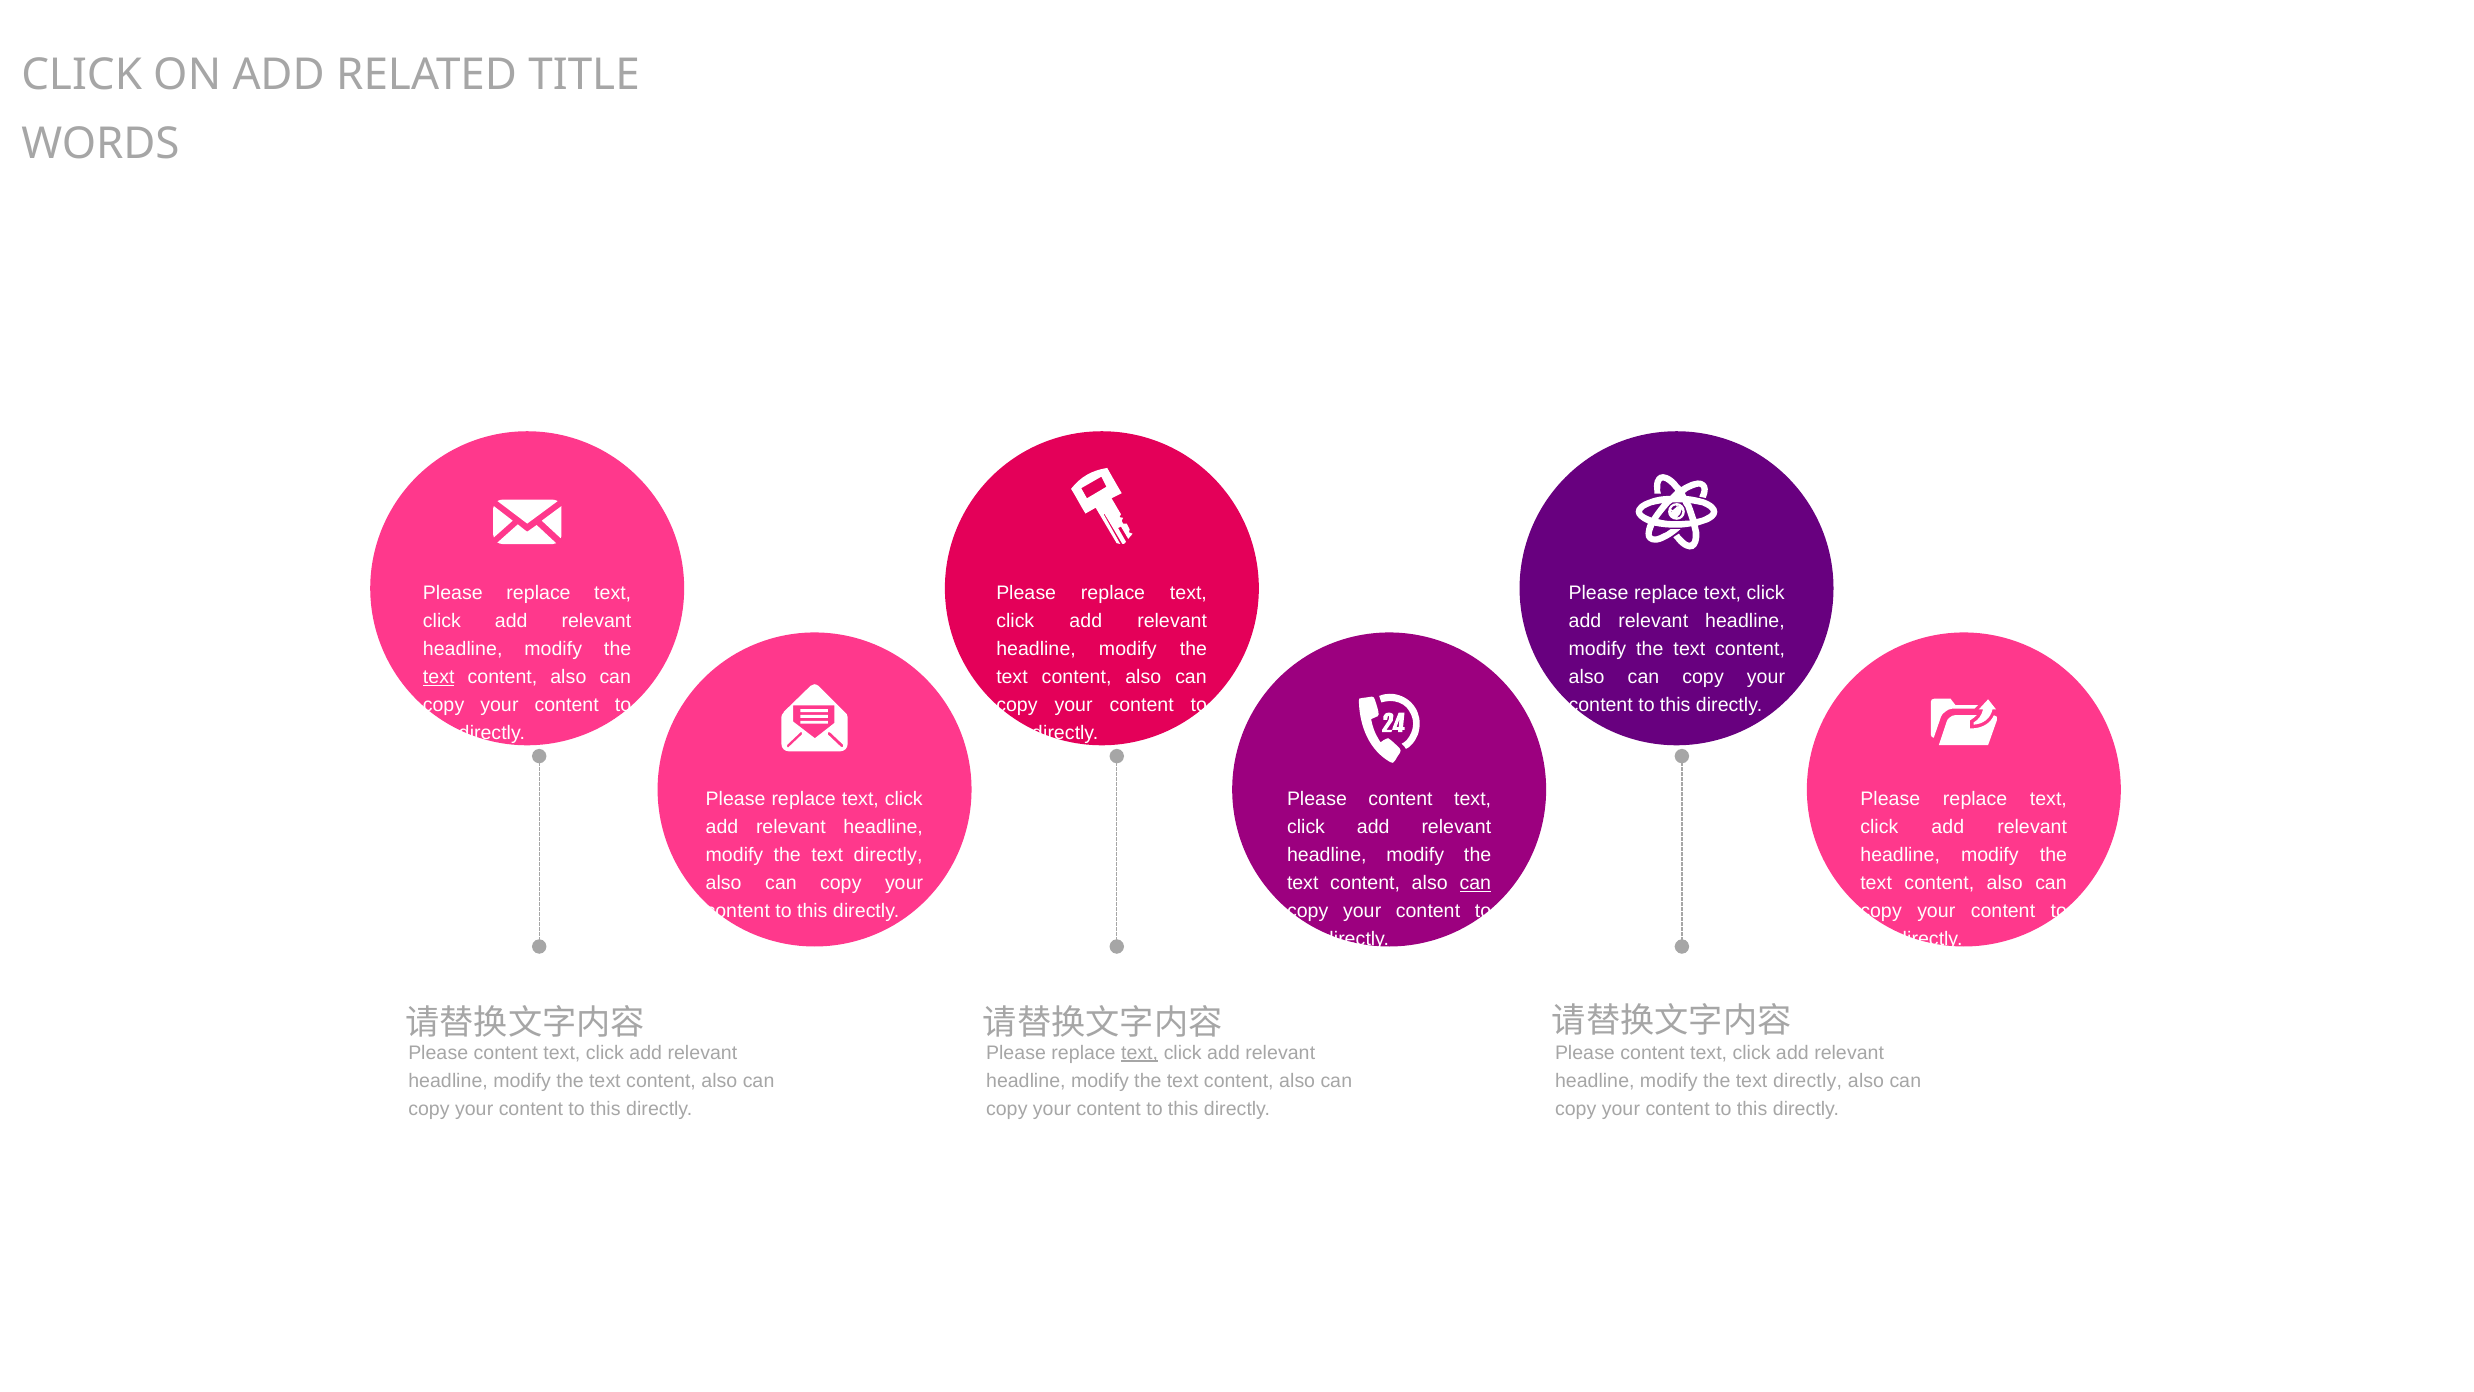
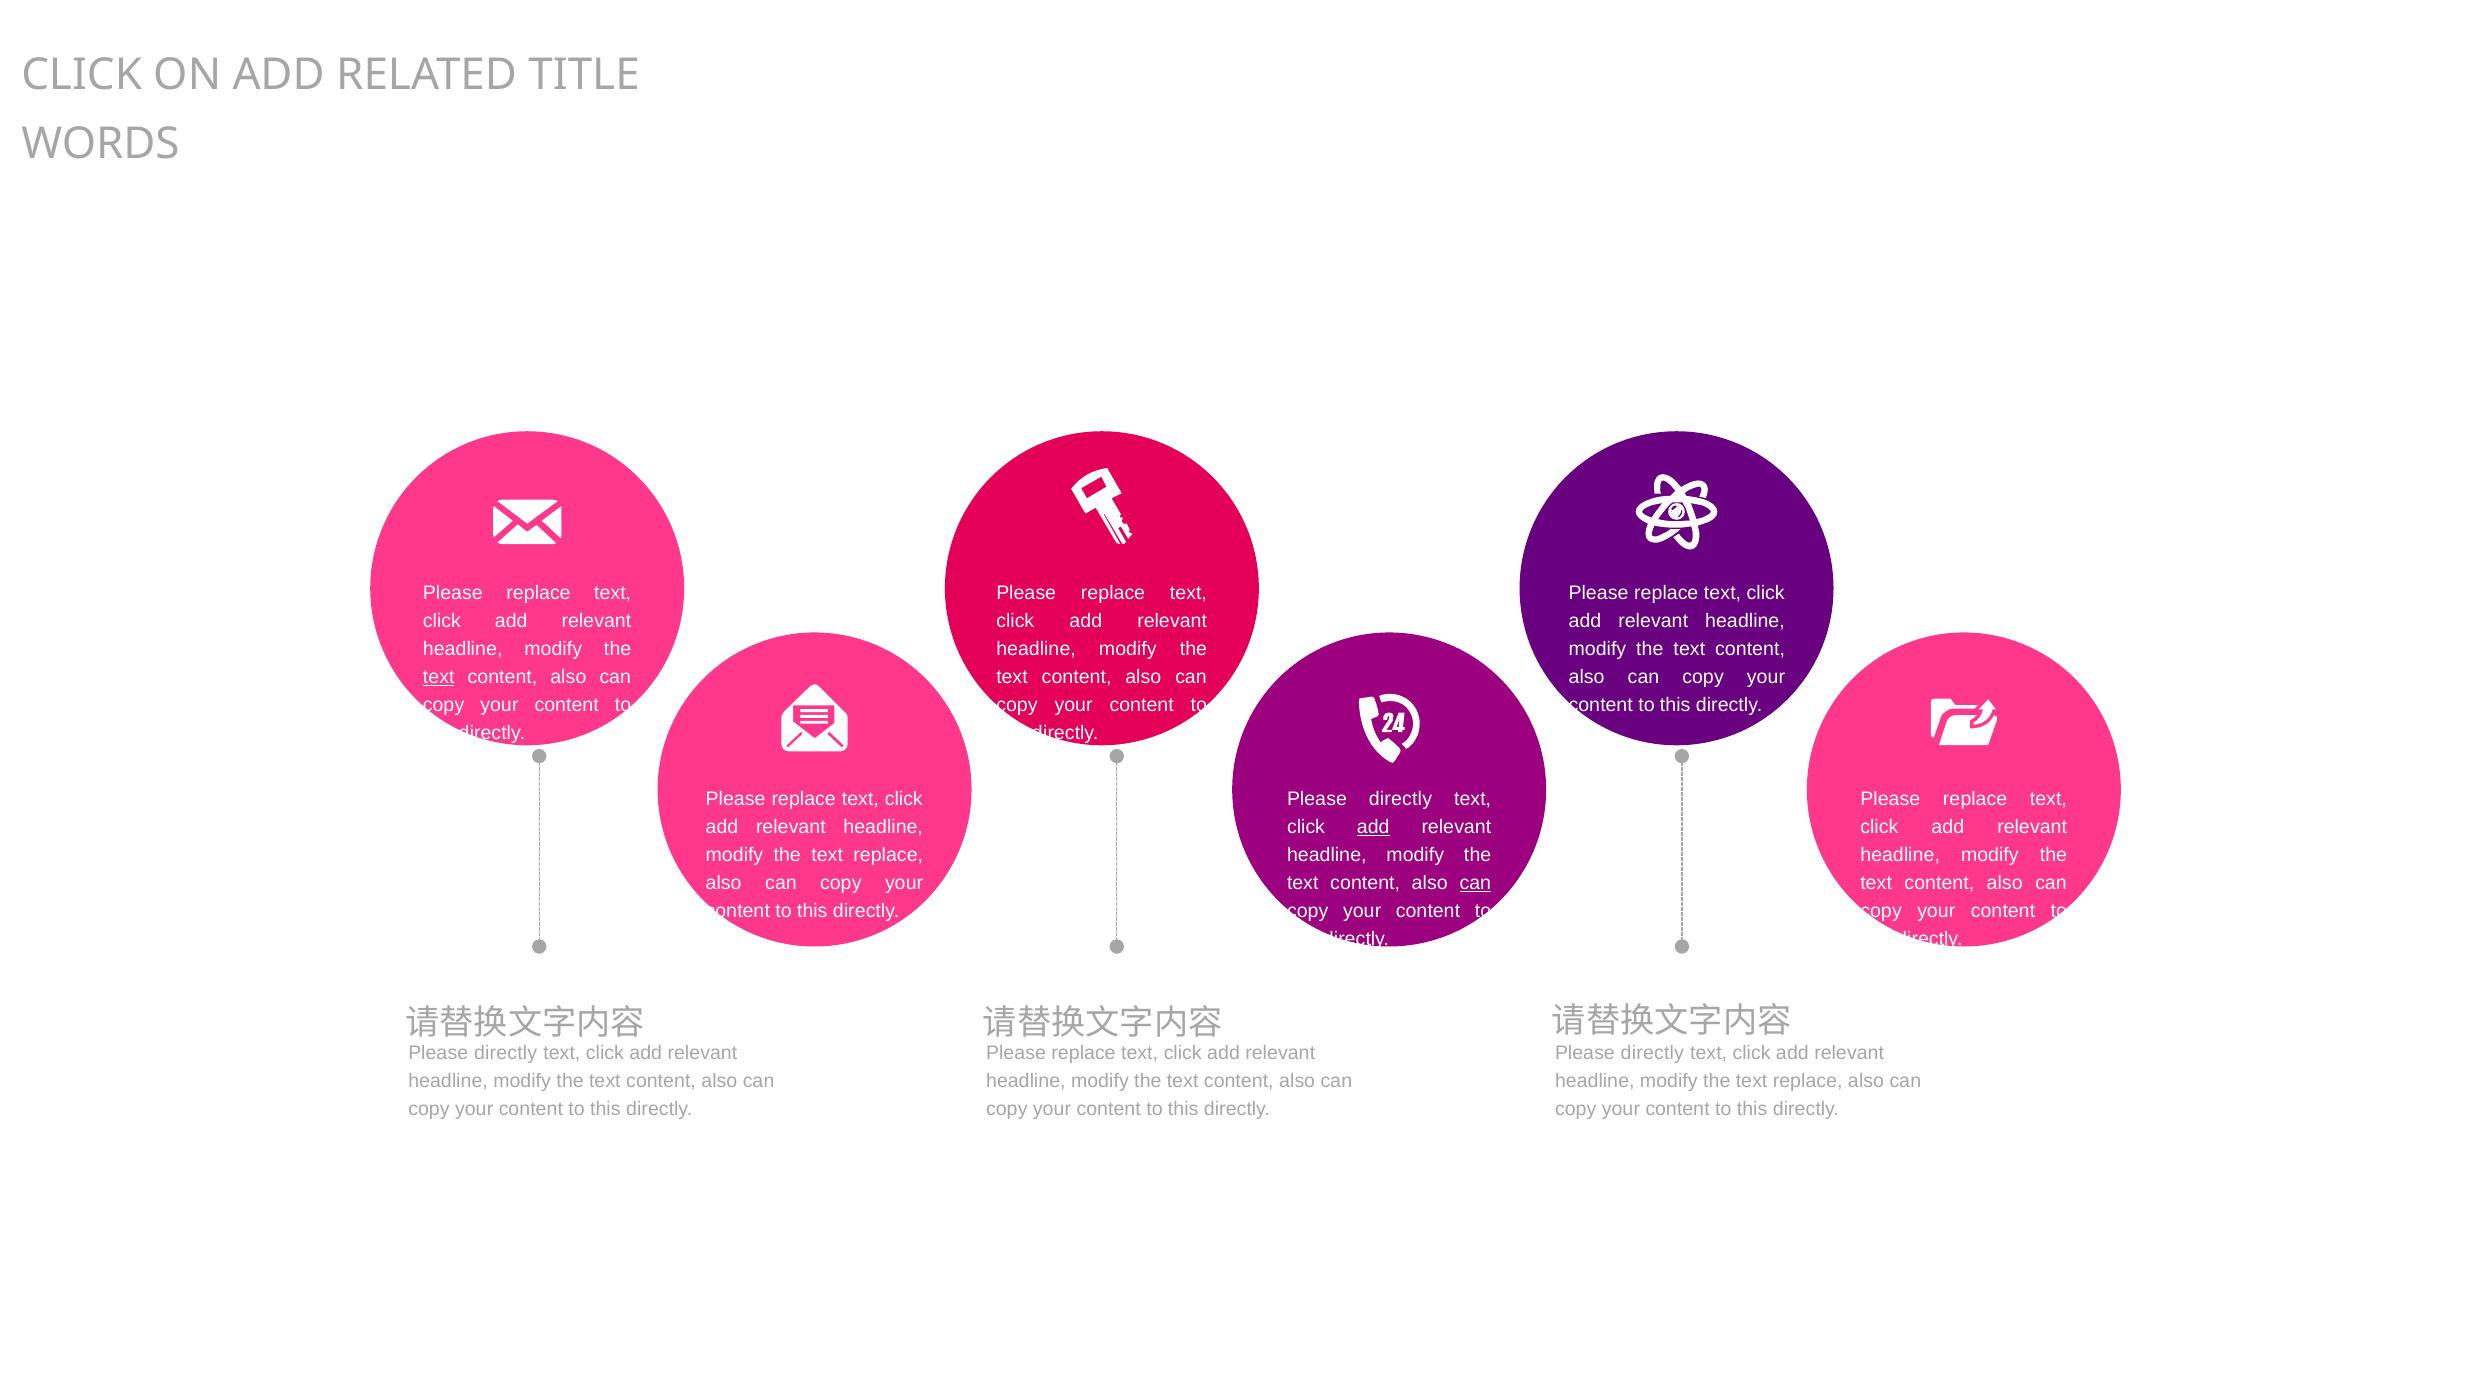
content: content -> directly (1400, 799)
add underline: none -> present (1373, 827)
directly: directly -> replace (888, 855)
content: content -> directly (506, 1052)
text underline: present -> none (1140, 1052)
content: content -> directly (1652, 1053)
directly: directly -> replace (1808, 1081)
